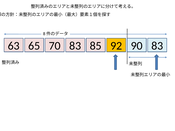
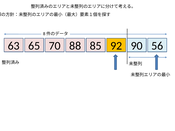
65 83: 83 -> 88 (75, 46)
85 83: 83 -> 56 (157, 46)
